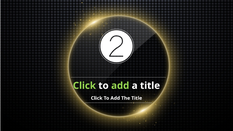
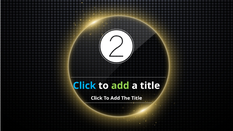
Click colour: light green -> light blue (84, 86)
